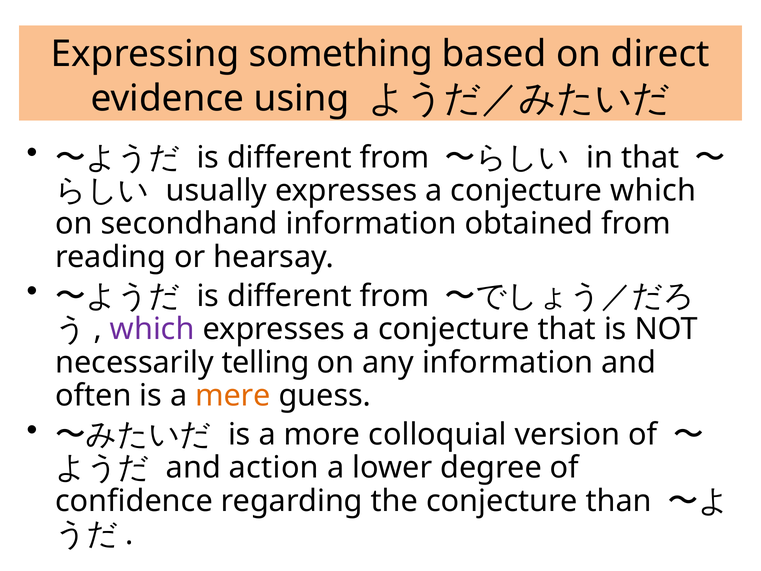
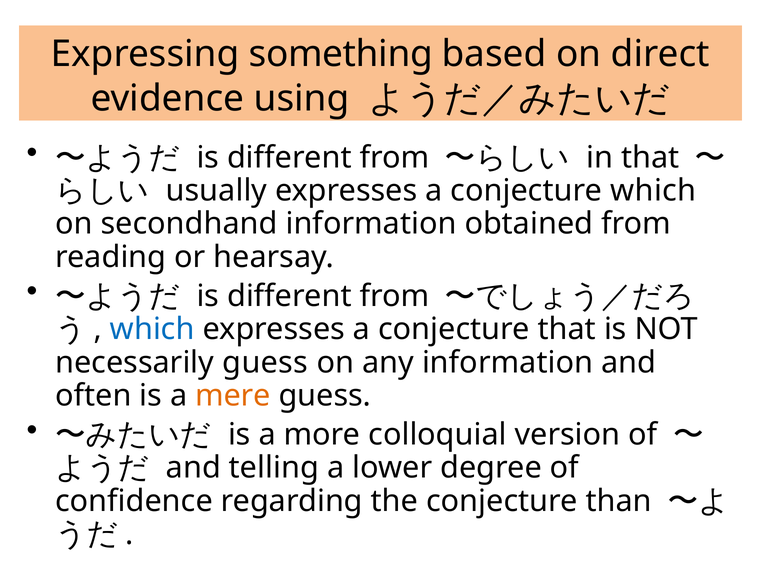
which colour: purple -> blue (152, 329)
necessarily telling: telling -> guess (265, 362)
action: action -> telling (274, 468)
